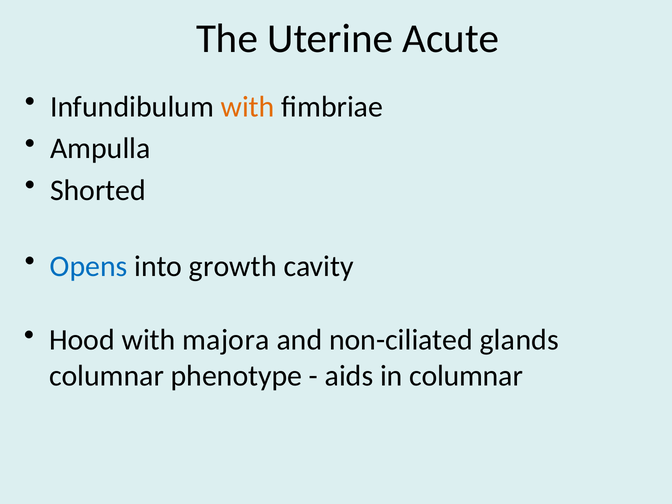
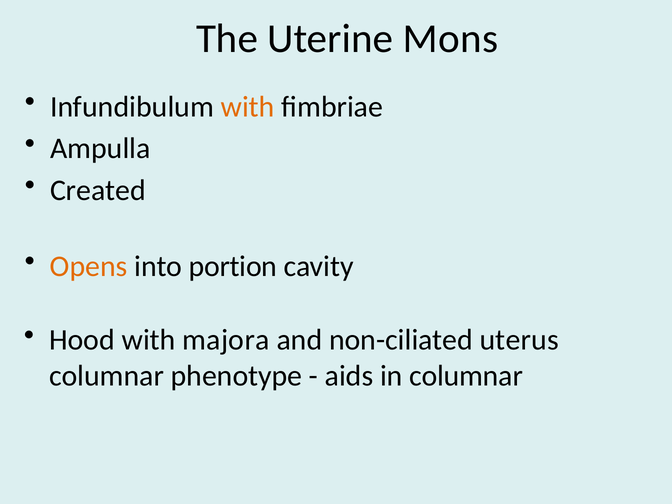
Acute: Acute -> Mons (451, 39)
Shorted: Shorted -> Created (98, 190)
Opens colour: blue -> orange (89, 266)
growth: growth -> portion (233, 266)
glands: glands -> uterus (519, 340)
